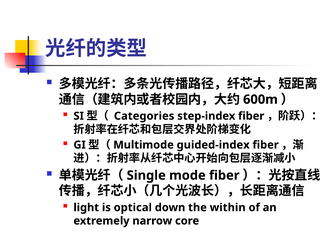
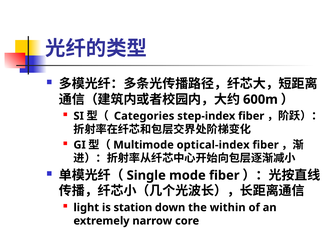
guided-index: guided-index -> optical-index (213, 145)
optical: optical -> station (133, 207)
